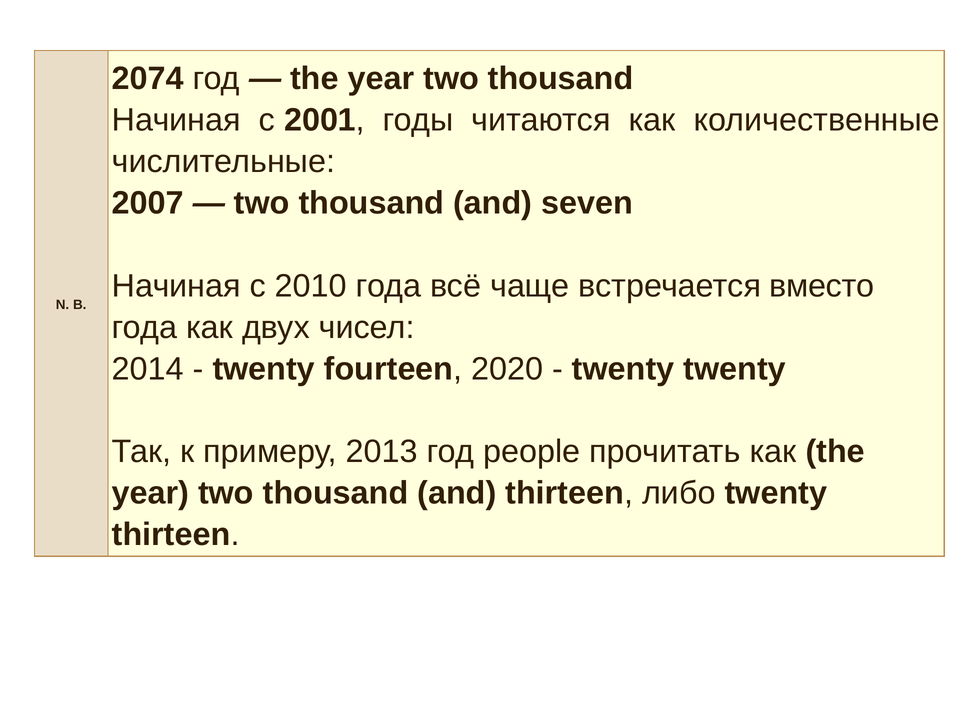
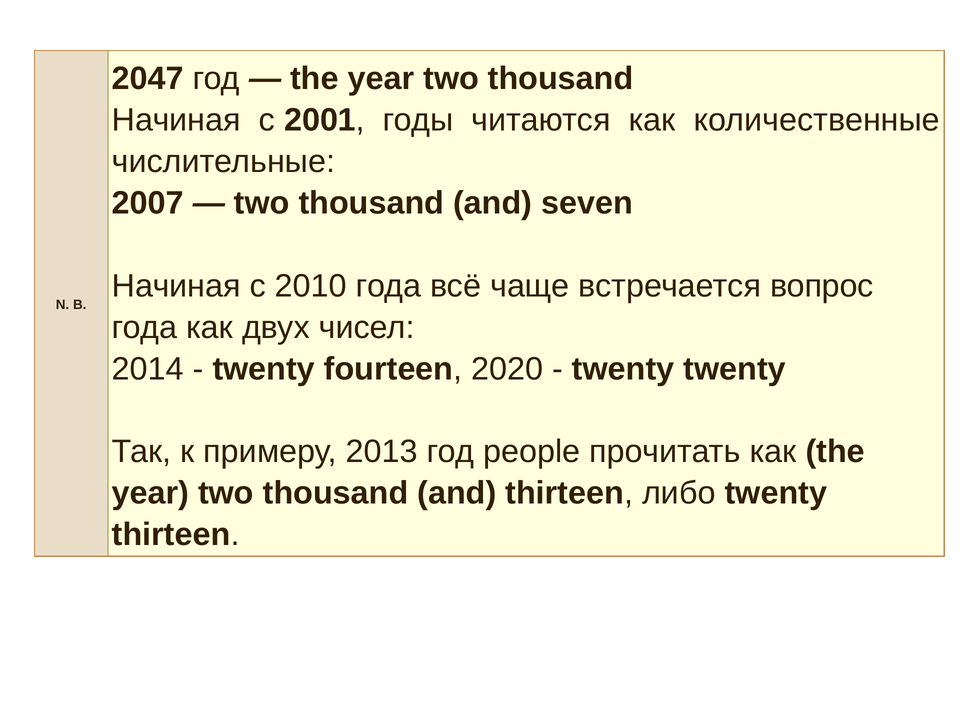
2074: 2074 -> 2047 (148, 79)
вместо: вместо -> вопрос (822, 286)
